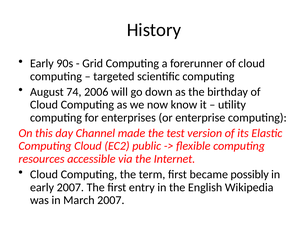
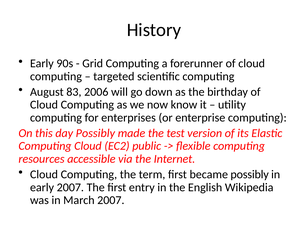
74: 74 -> 83 (74, 92)
day Channel: Channel -> Possibly (95, 133)
